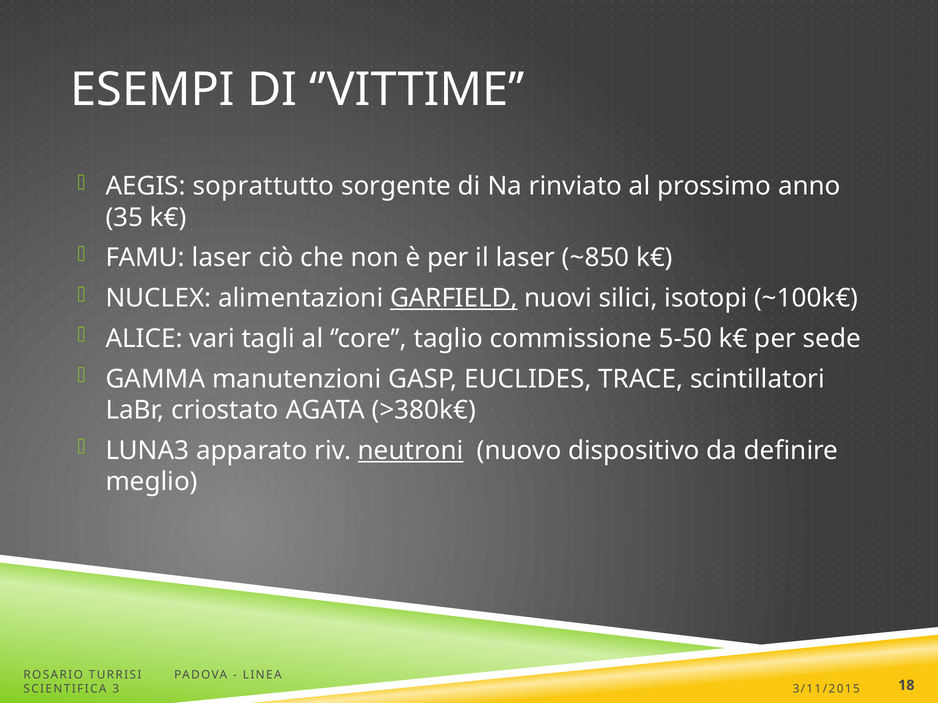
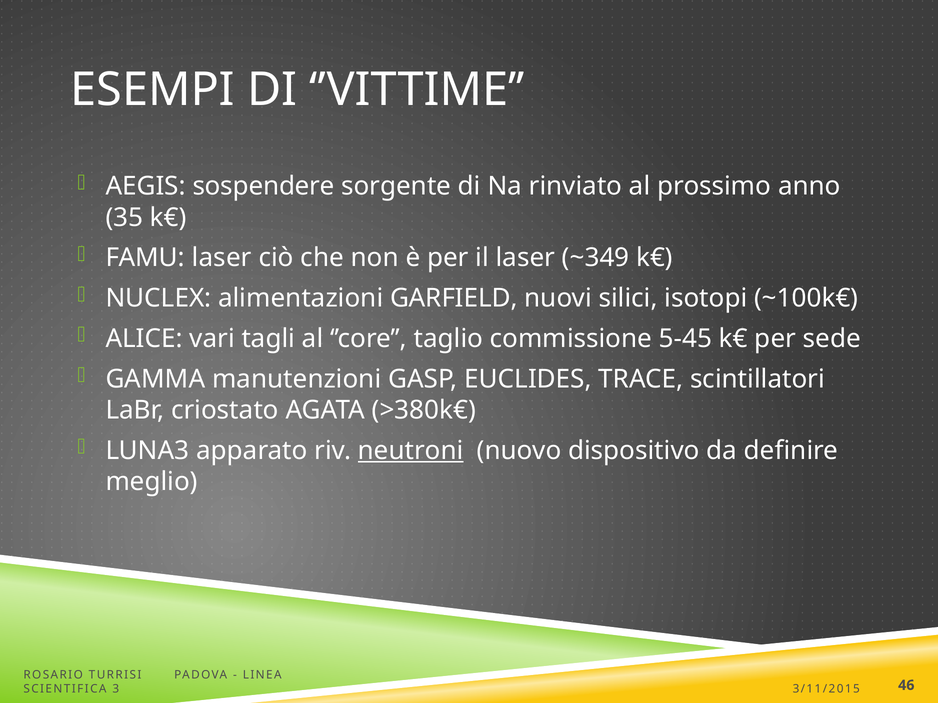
soprattutto: soprattutto -> sospendere (264, 186)
~850: ~850 -> ~349 (596, 258)
GARFIELD underline: present -> none (454, 298)
5-50: 5-50 -> 5-45 (685, 339)
18: 18 -> 46 (906, 686)
